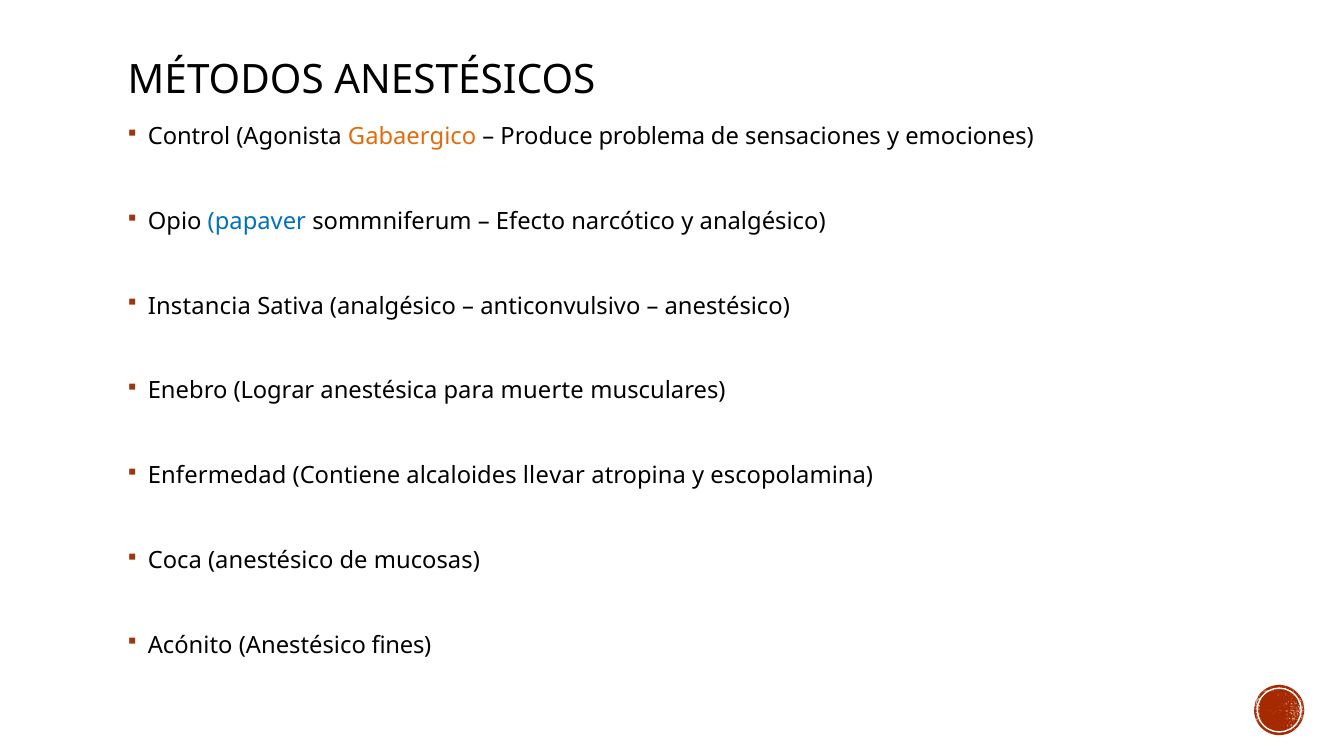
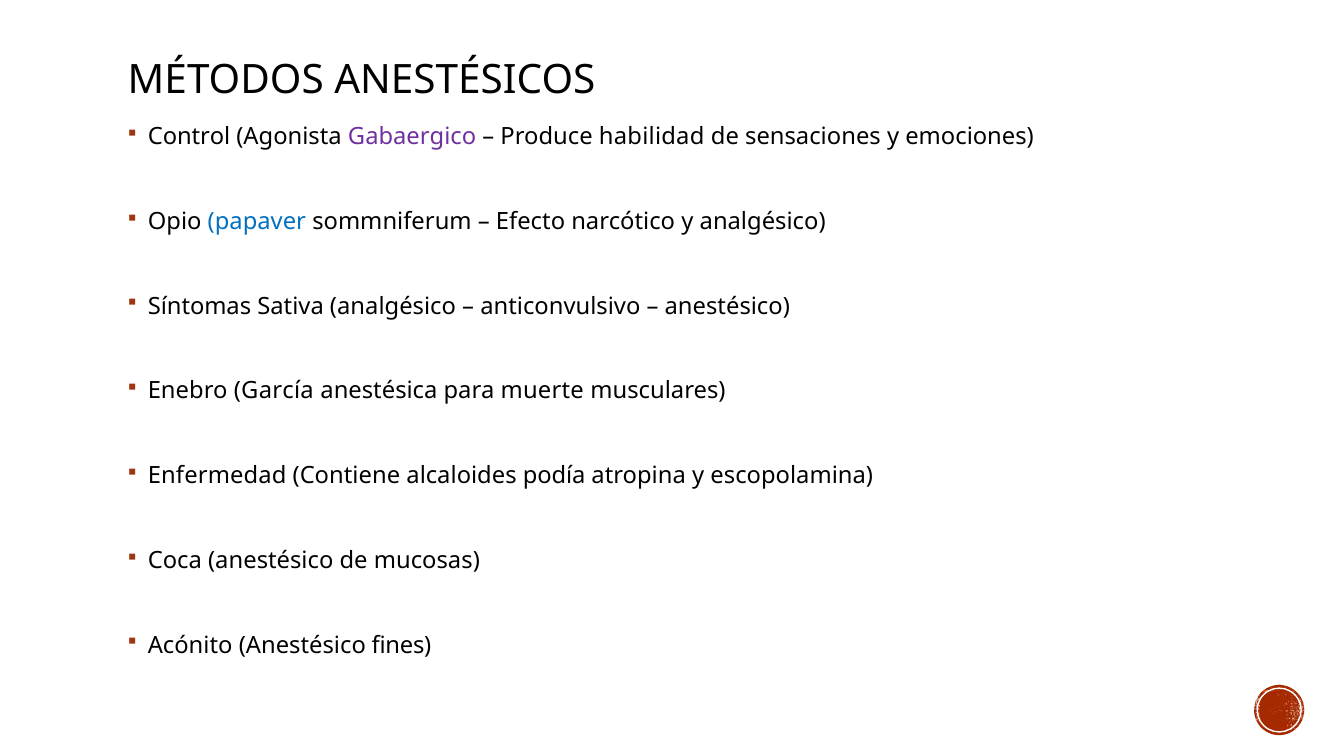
Gabaergico colour: orange -> purple (412, 137)
problema: problema -> habilidad (652, 137)
Instancia: Instancia -> Síntomas (199, 306)
Lograr: Lograr -> García (274, 391)
llevar: llevar -> podía (554, 476)
